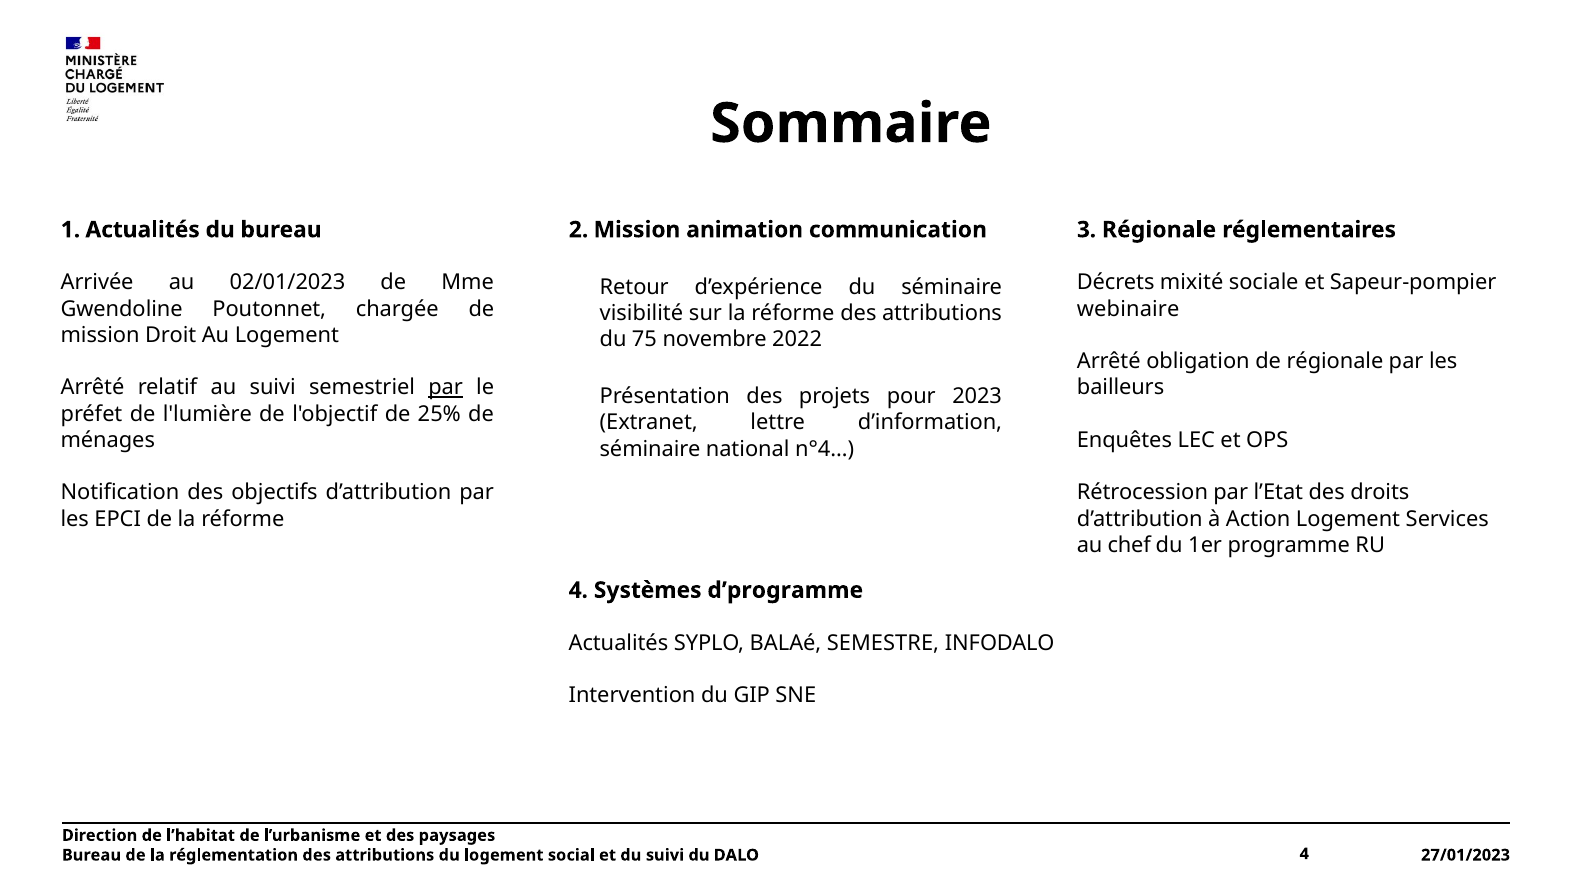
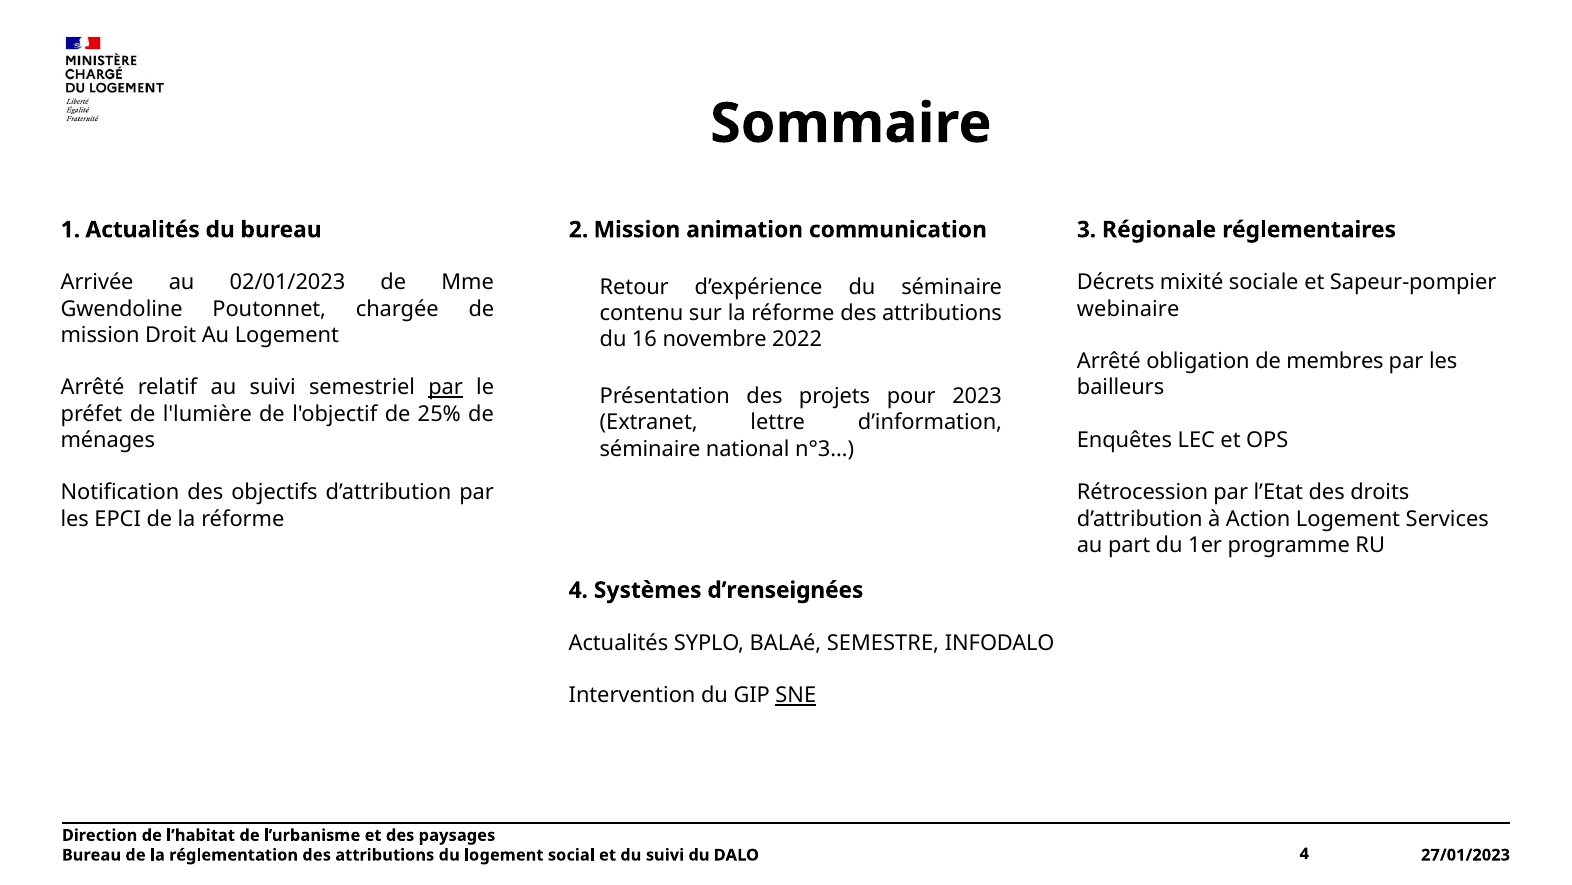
visibilité: visibilité -> contenu (641, 313)
75: 75 -> 16 (644, 339)
de régionale: régionale -> membres (1335, 361)
n°4…: n°4… -> n°3… (825, 449)
chef: chef -> part (1129, 545)
d’programme: d’programme -> d’renseignées (785, 590)
SNE underline: none -> present (796, 695)
